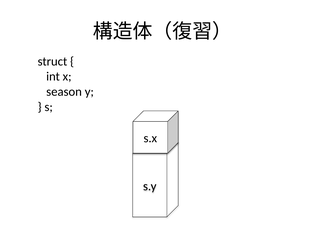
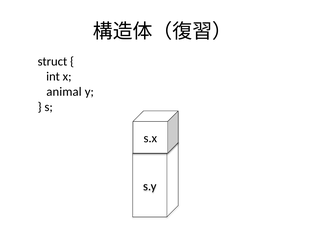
season: season -> animal (64, 92)
